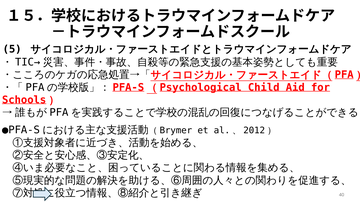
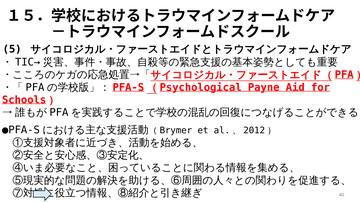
Child: Child -> Payne (264, 88)
